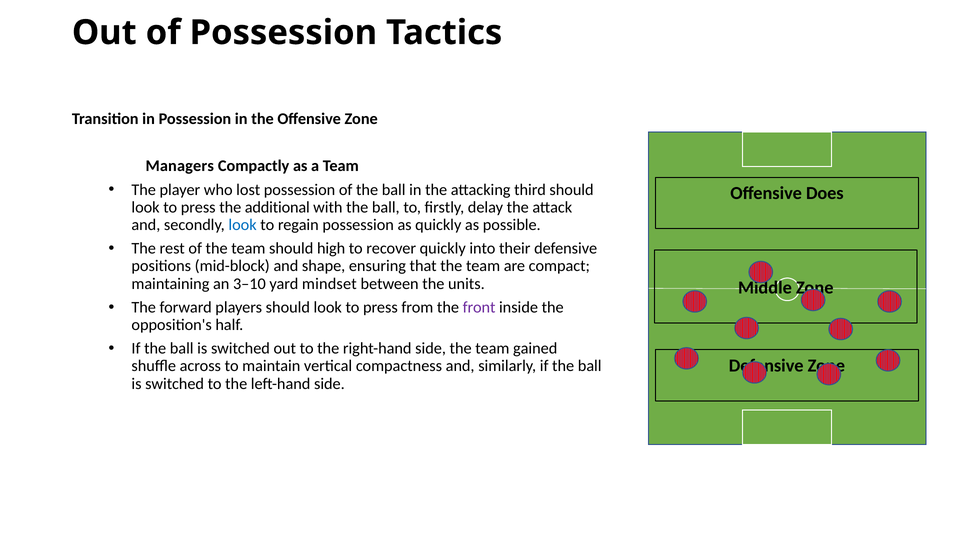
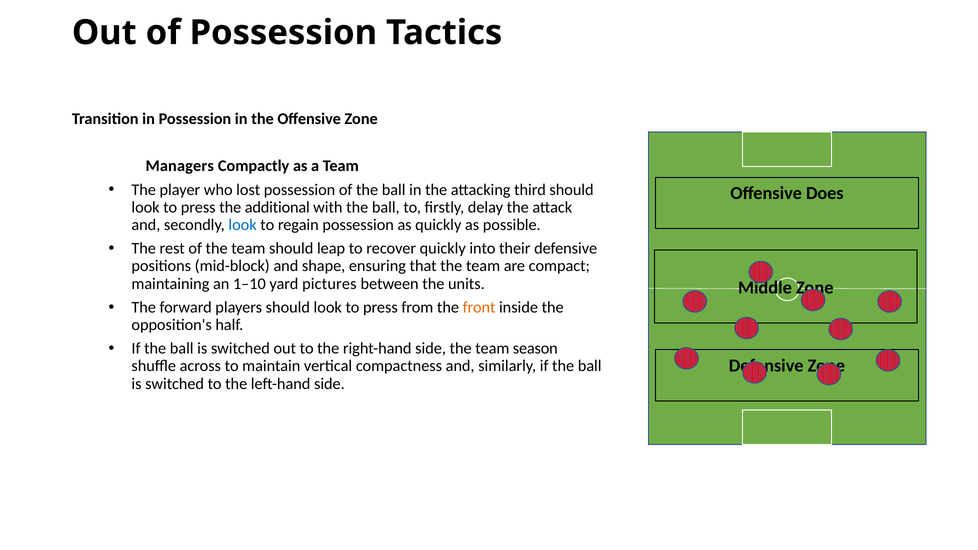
high: high -> leap (331, 249)
3–10: 3–10 -> 1–10 (249, 284)
mindset: mindset -> pictures (329, 284)
front colour: purple -> orange (479, 307)
gained: gained -> season (535, 349)
